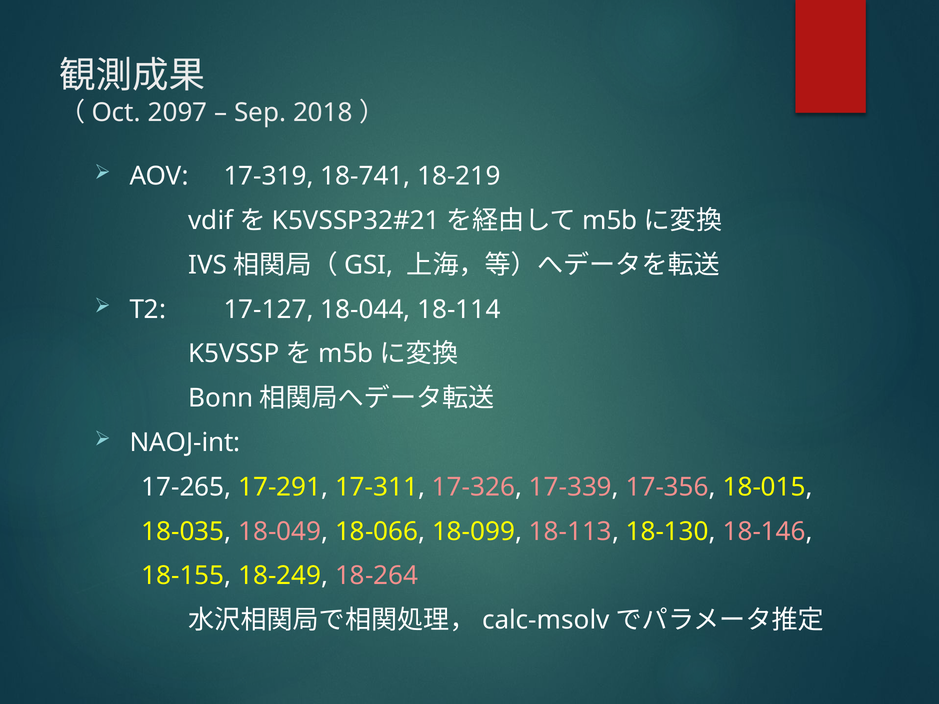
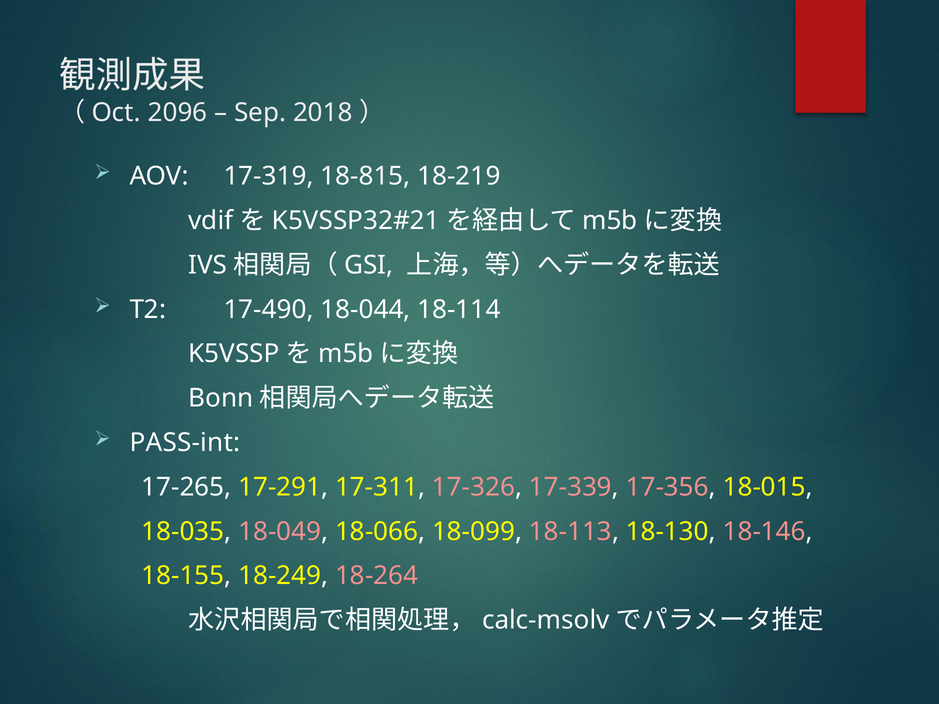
2097: 2097 -> 2096 (178, 113)
18-741: 18-741 -> 18-815 (365, 176)
17-127: 17-127 -> 17-490 (269, 310)
NAOJ-int: NAOJ-int -> PASS-int (185, 443)
